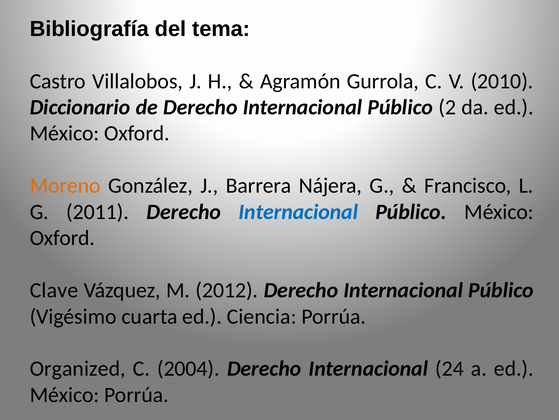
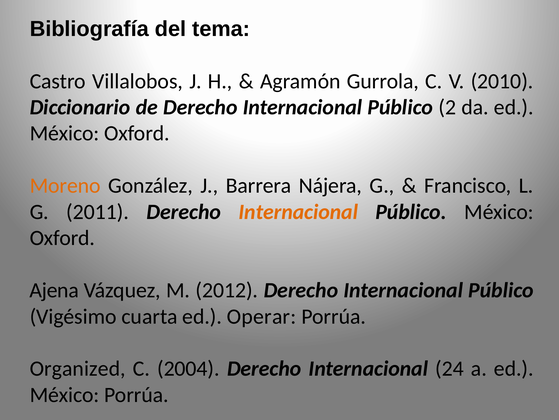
Internacional colour: blue -> orange (298, 212)
Clave: Clave -> Ajena (54, 290)
Ciencia: Ciencia -> Operar (262, 316)
